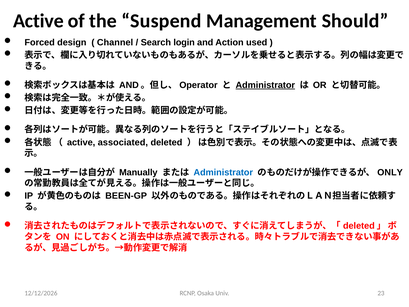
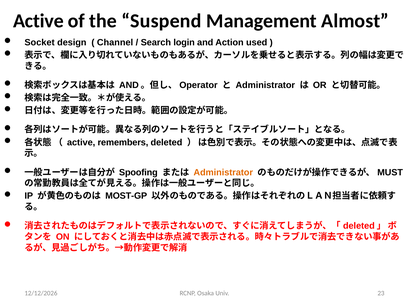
Should: Should -> Almost (355, 21)
Forced: Forced -> Socket (40, 42)
Administrator underline: present -> none (265, 85)
associated: associated -> remembers (123, 142)
Manually: Manually -> Spoofing (138, 172)
Administrator colour: blue -> orange (223, 172)
ONLY: ONLY -> MUST (390, 172)
BEEN-GP: BEEN-GP -> MOST-GP (126, 196)
